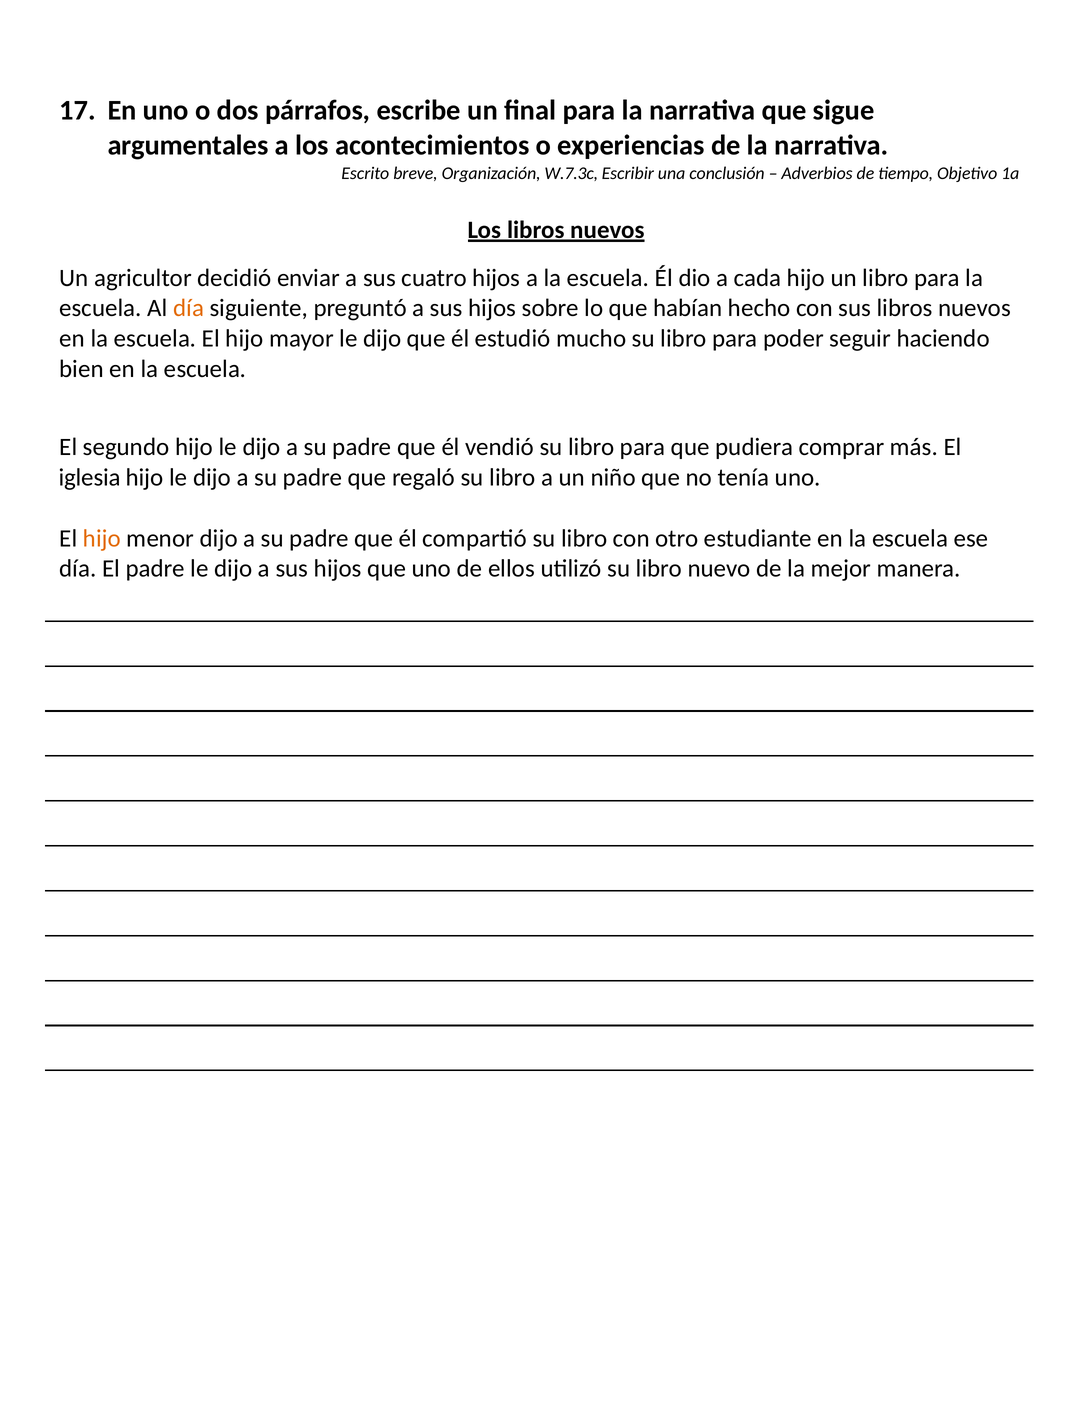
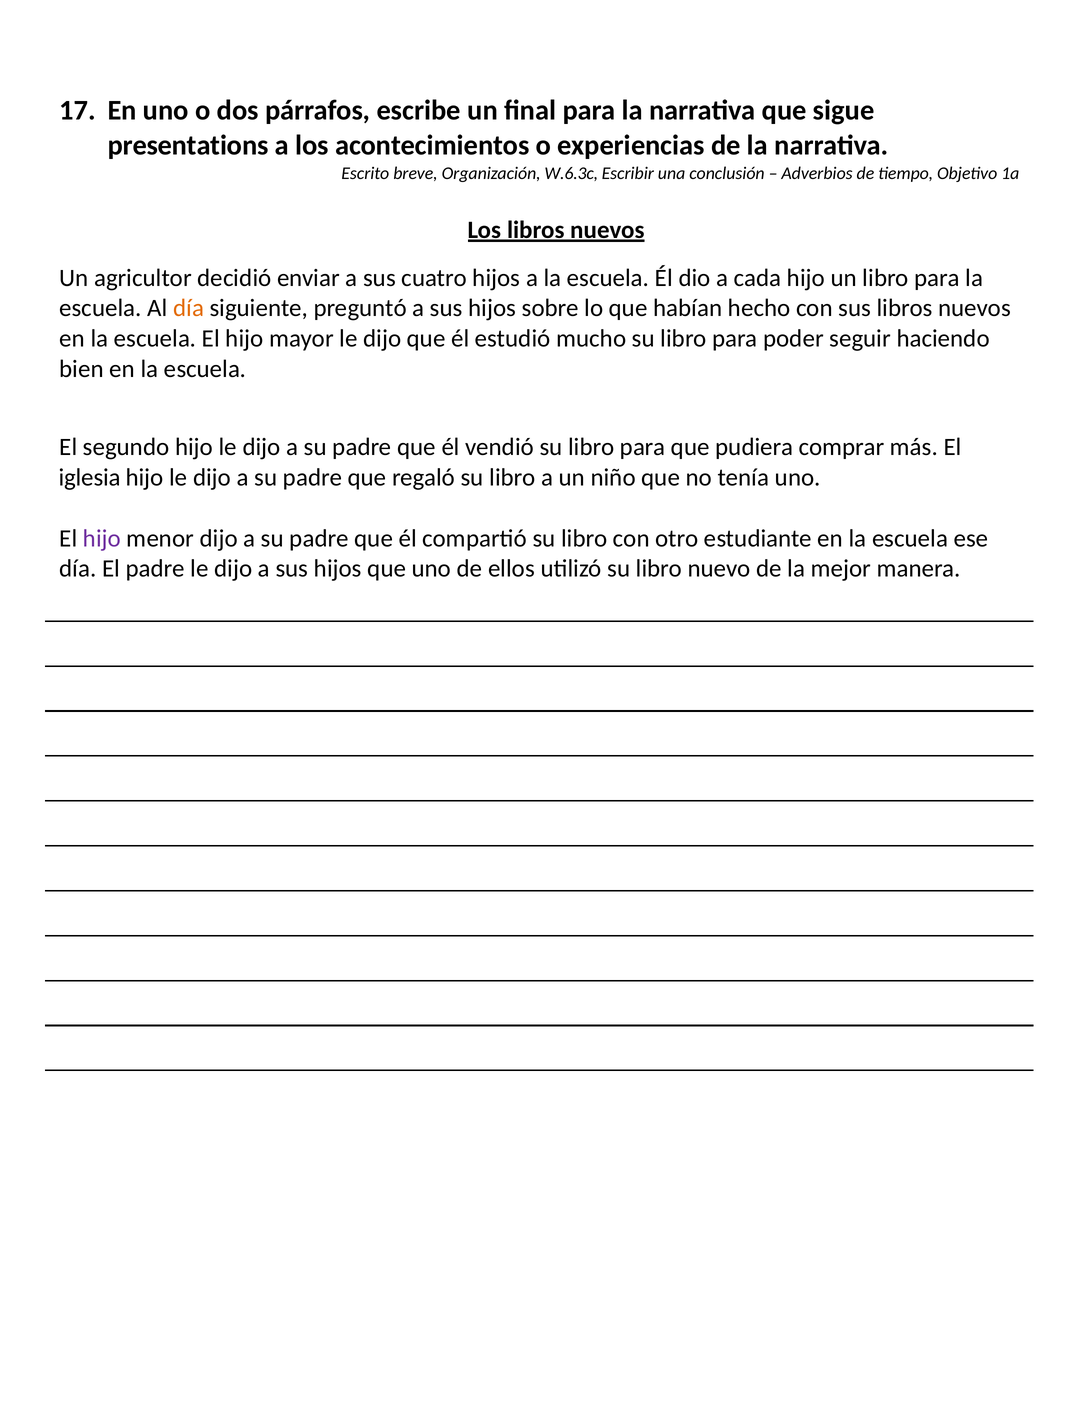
argumentales: argumentales -> presentations (188, 145)
W.7.3c: W.7.3c -> W.6.3c (571, 173)
hijo colour: orange -> purple (102, 538)
